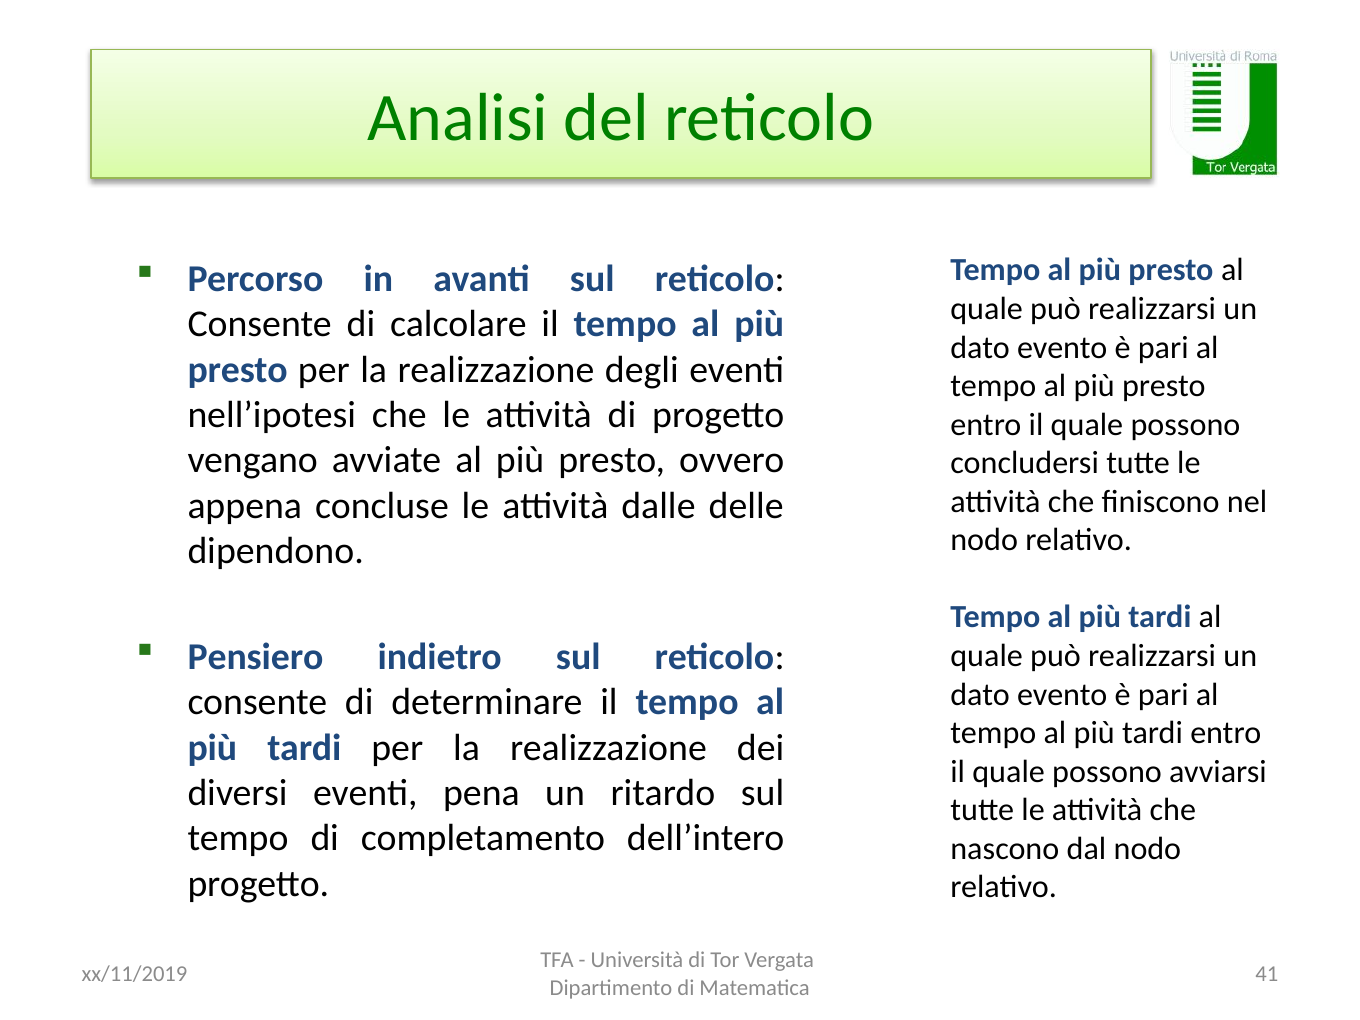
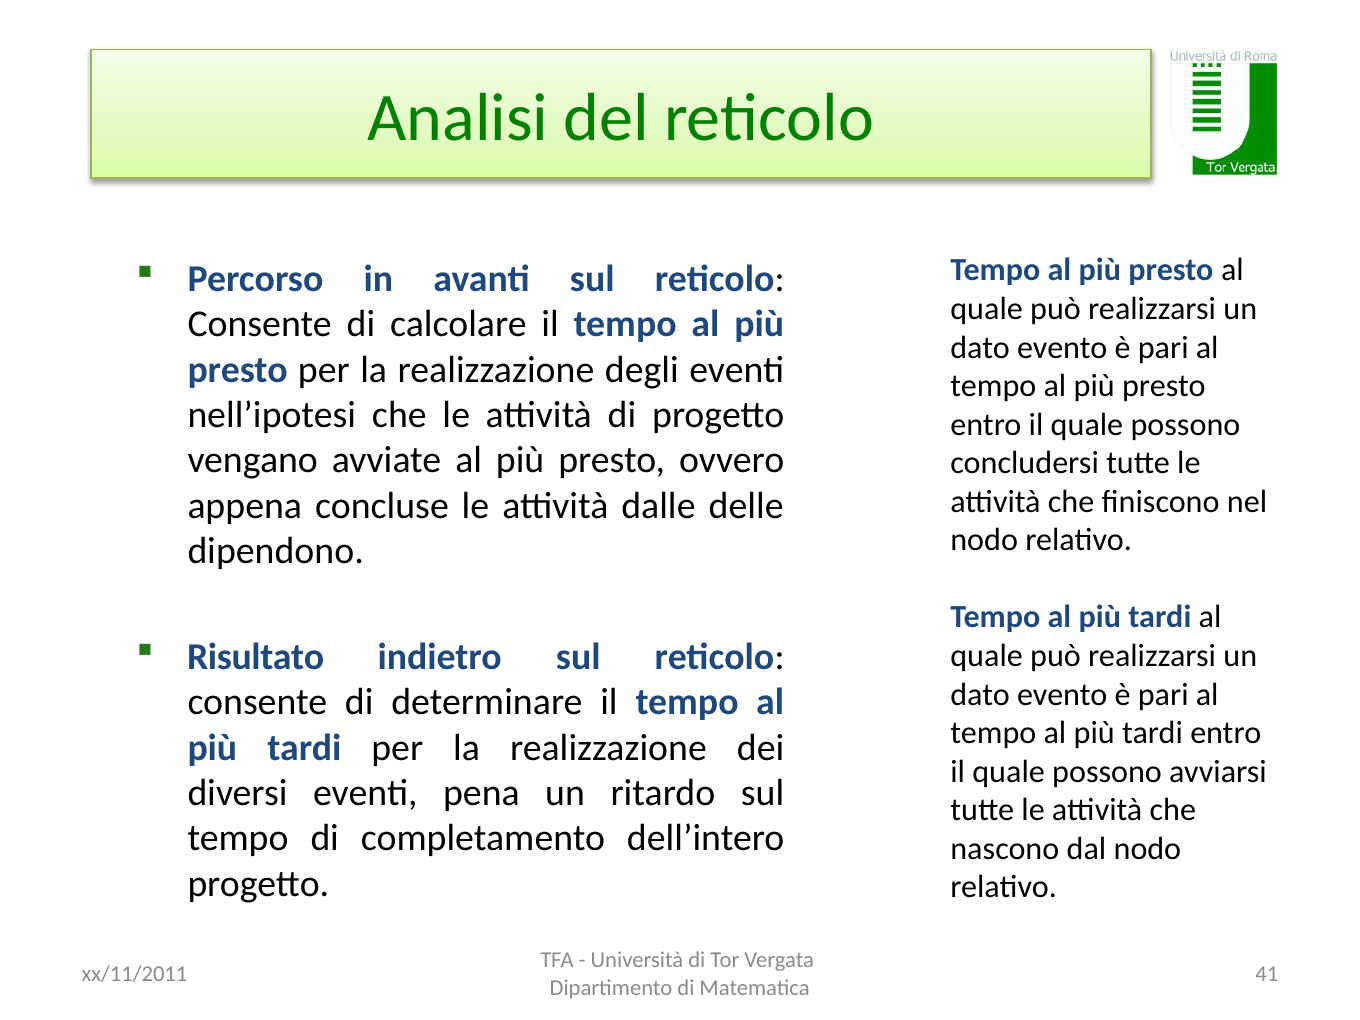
Pensiero: Pensiero -> Risultato (256, 657)
xx/11/2019: xx/11/2019 -> xx/11/2011 (135, 974)
